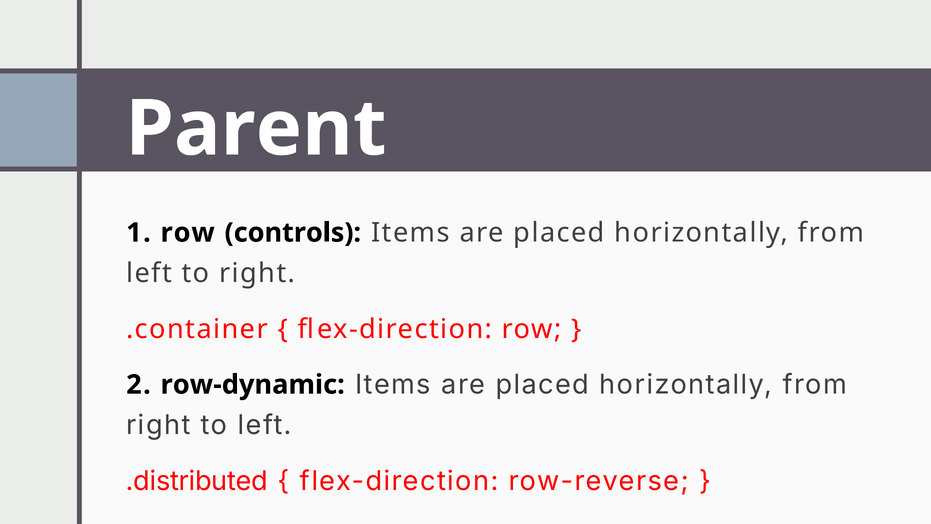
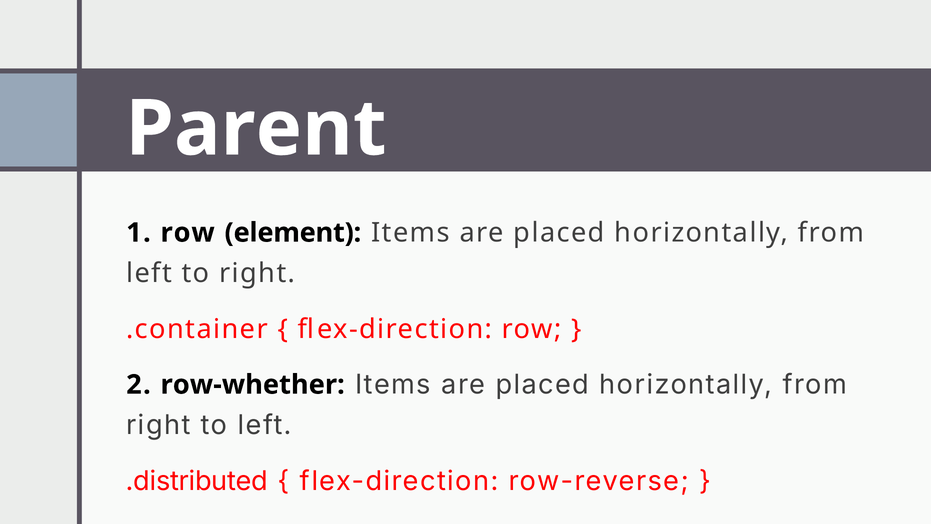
controls: controls -> element (293, 233)
row-dynamic: row-dynamic -> row-whether (253, 384)
